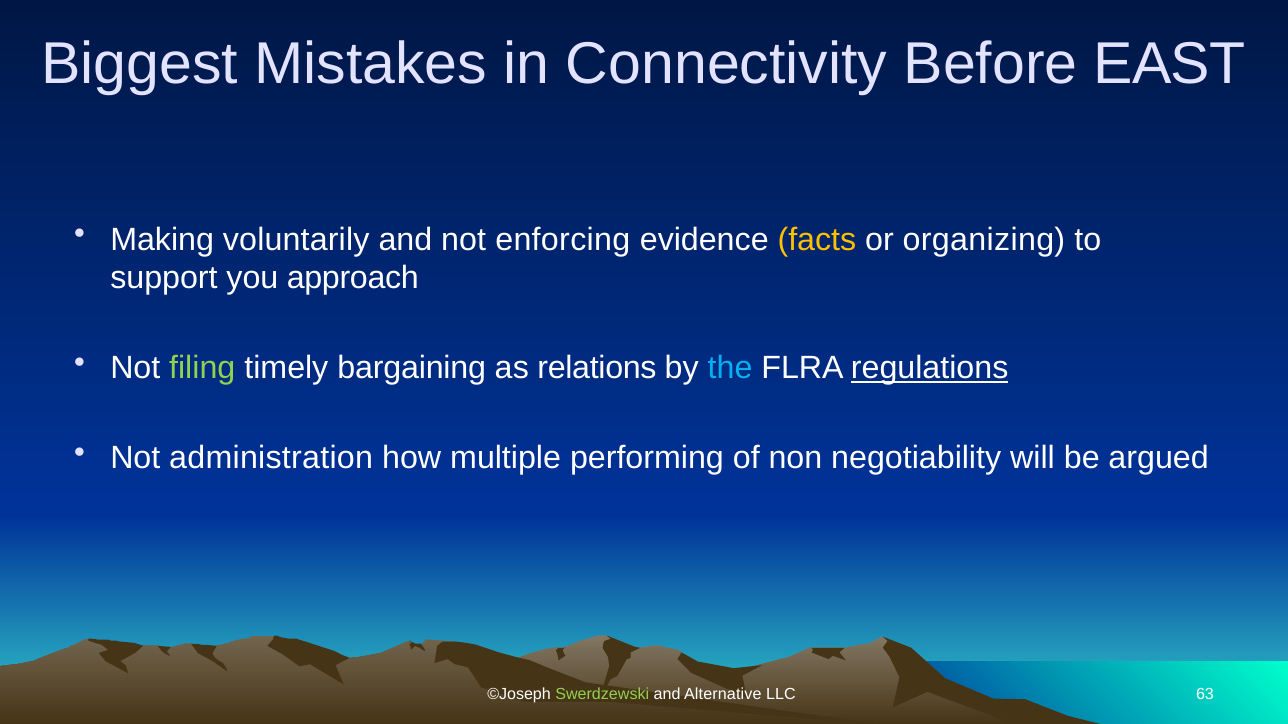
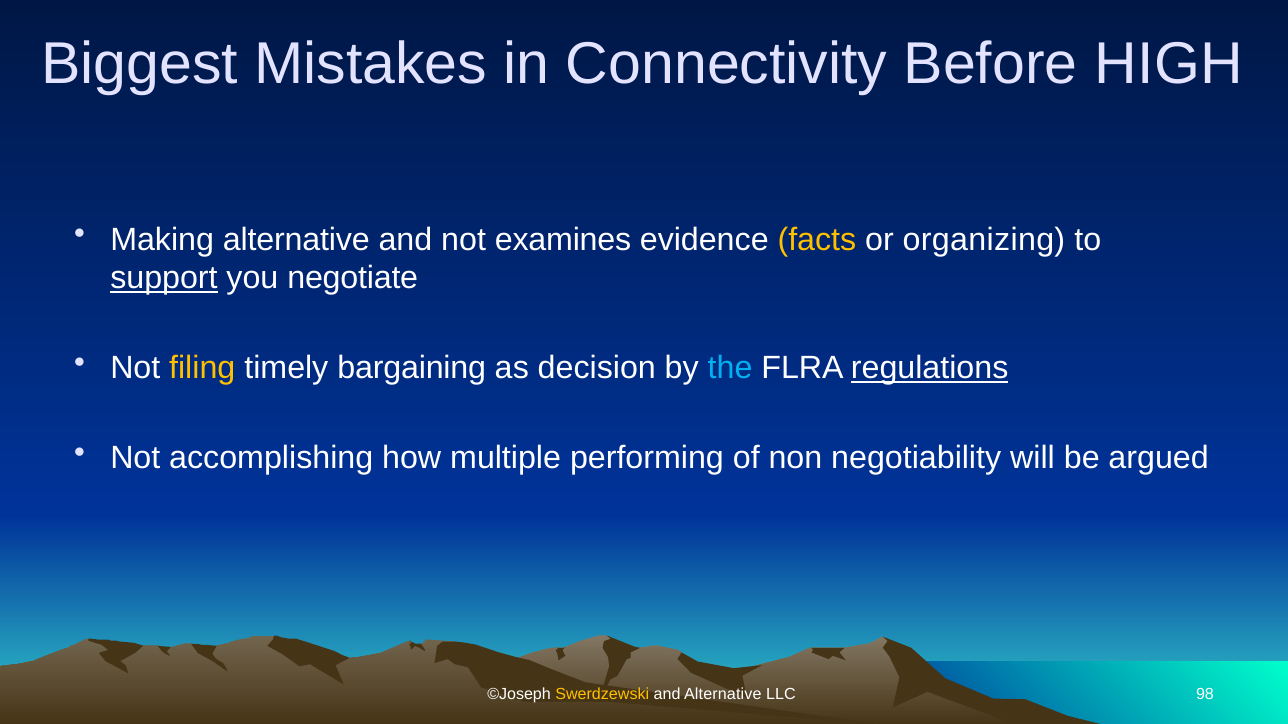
EAST: EAST -> HIGH (1169, 64)
Making voluntarily: voluntarily -> alternative (296, 240)
enforcing: enforcing -> examines (563, 240)
support underline: none -> present (164, 278)
approach: approach -> negotiate (353, 278)
filing colour: light green -> yellow (202, 368)
relations: relations -> decision (597, 368)
administration: administration -> accomplishing (271, 459)
Swerdzewski colour: light green -> yellow (602, 695)
63: 63 -> 98 (1205, 695)
